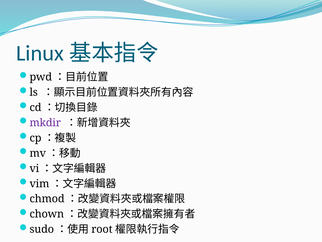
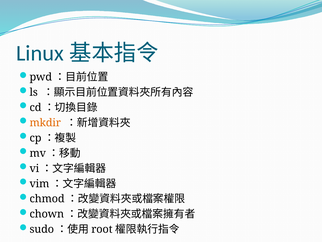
mkdir colour: purple -> orange (45, 123)
